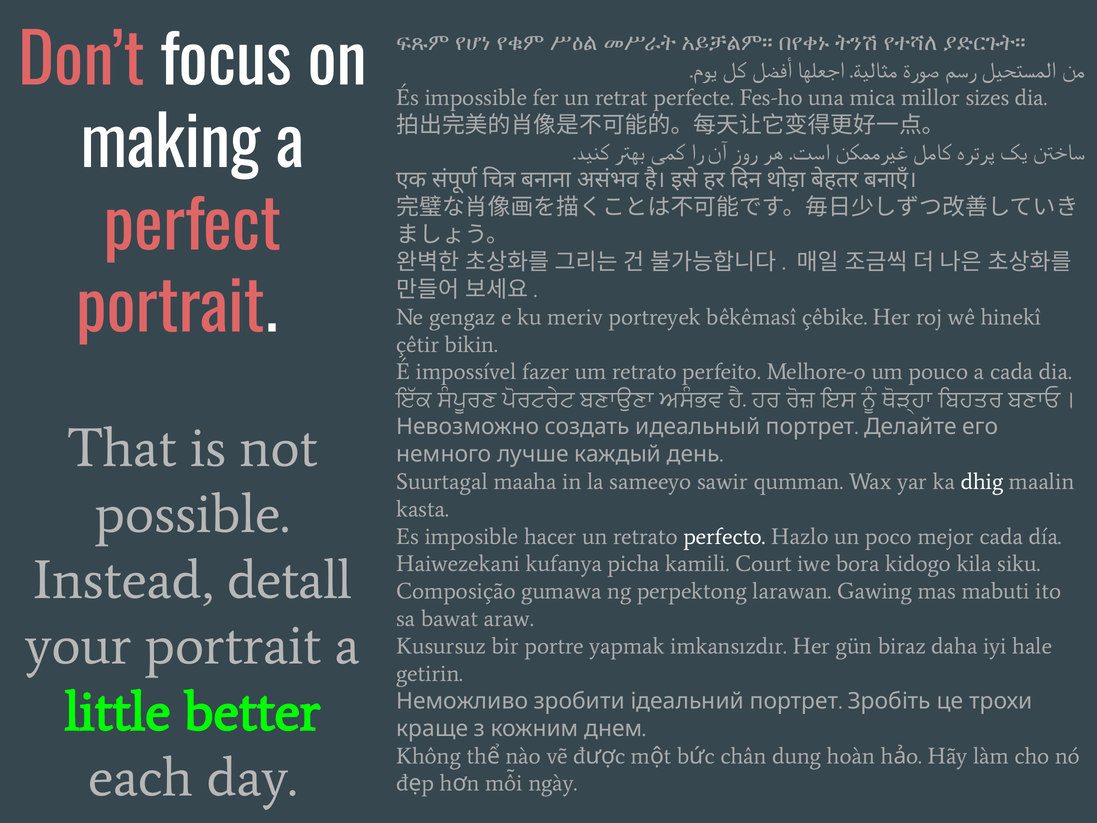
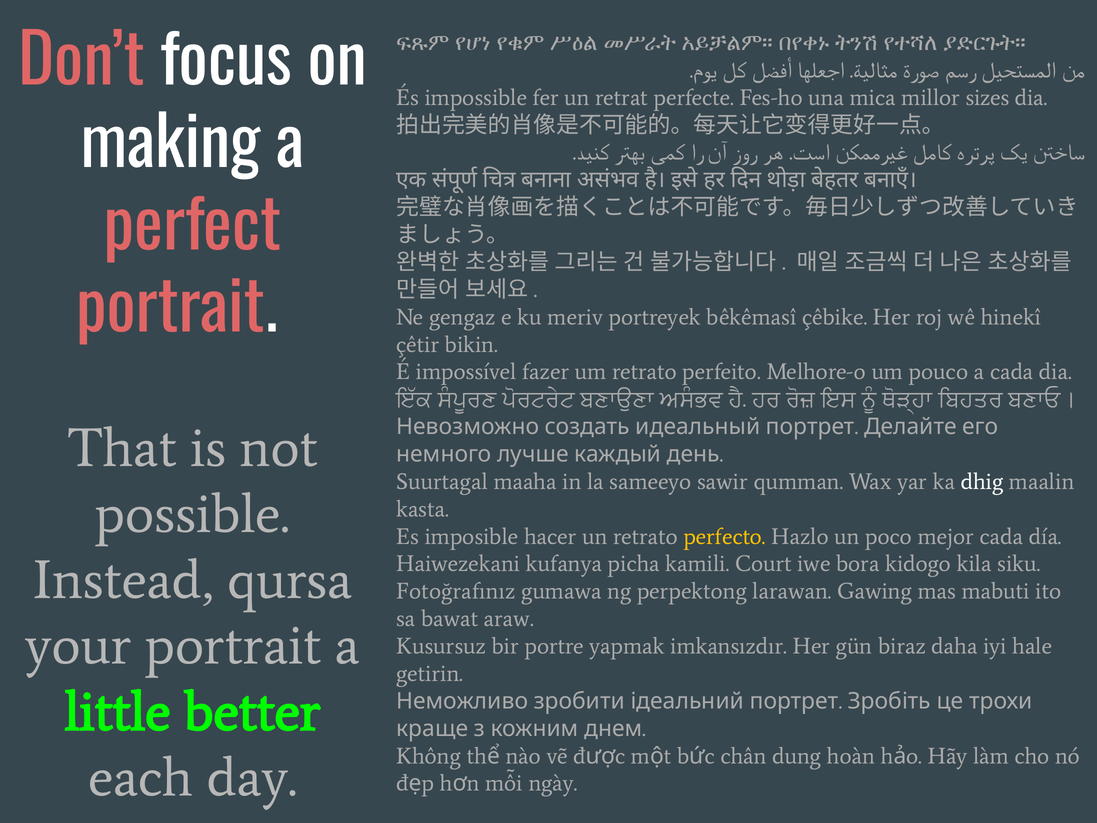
perfecto colour: white -> yellow (725, 536)
detall: detall -> qursa (290, 580)
Composição: Composição -> Fotoğrafınız (456, 591)
